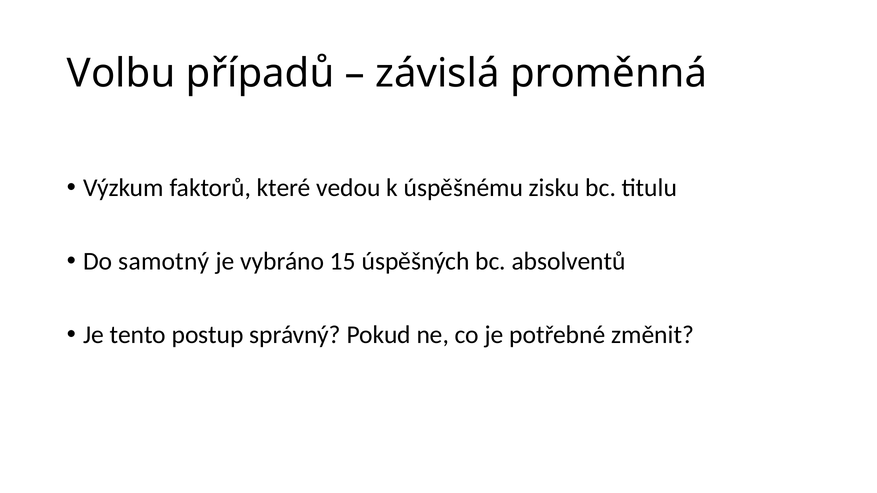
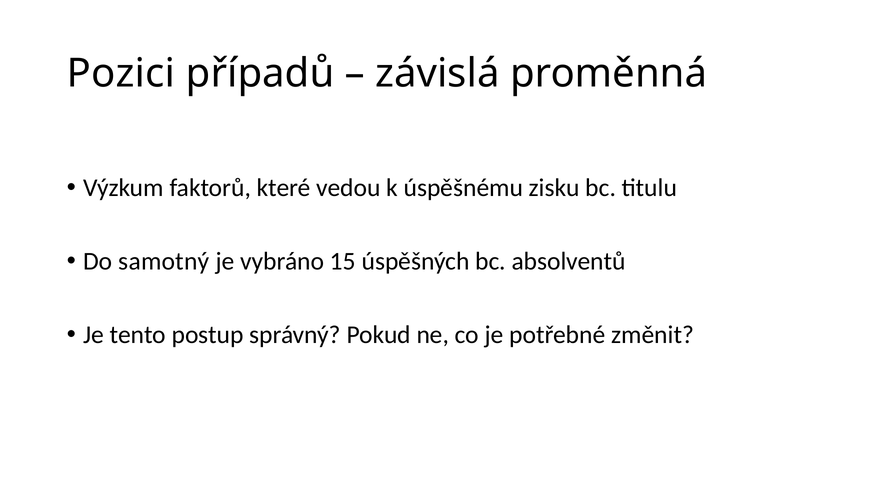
Volbu: Volbu -> Pozici (121, 74)
